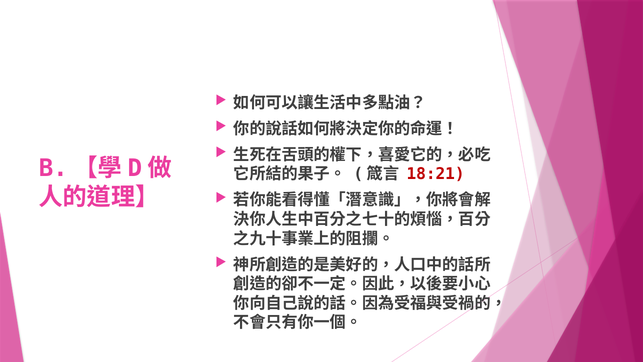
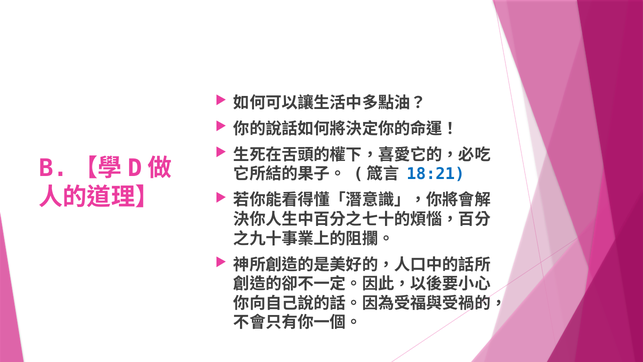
18:21 colour: red -> blue (436, 174)
